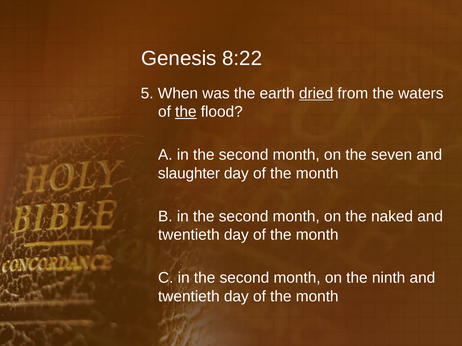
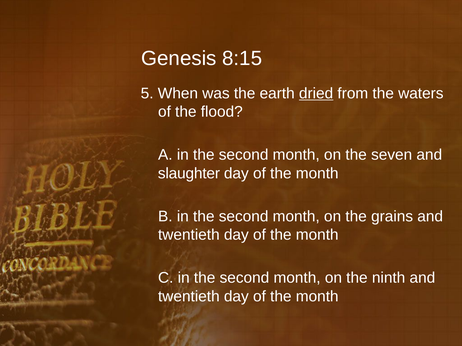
8:22: 8:22 -> 8:15 (242, 58)
the underline: present -> none (186, 112)
naked: naked -> grains (392, 217)
